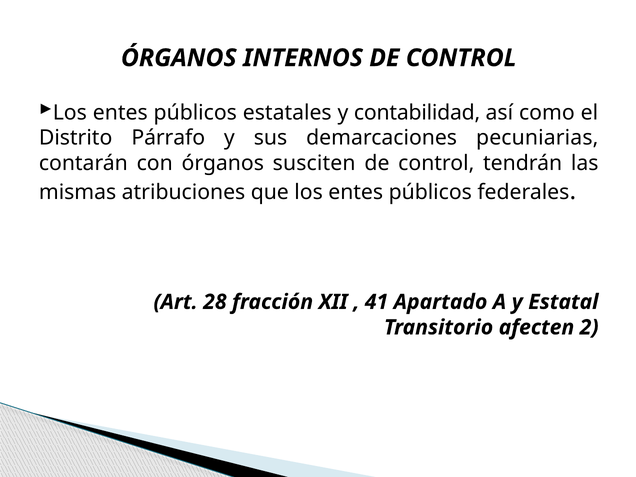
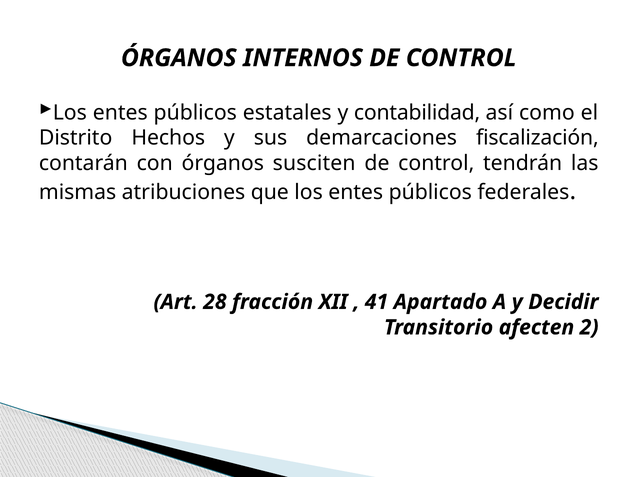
Párrafo: Párrafo -> Hechos (168, 138)
pecuniarias: pecuniarias -> fiscalización (537, 138)
Estatal: Estatal -> Decidir (563, 302)
